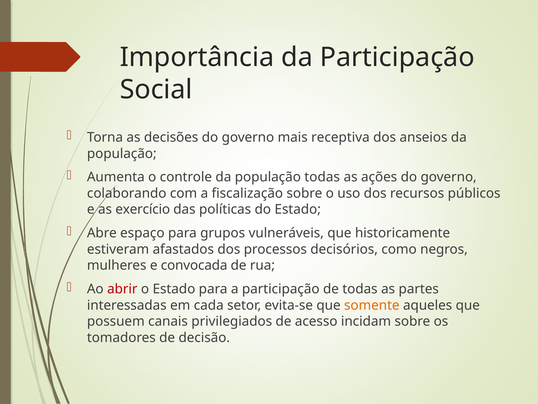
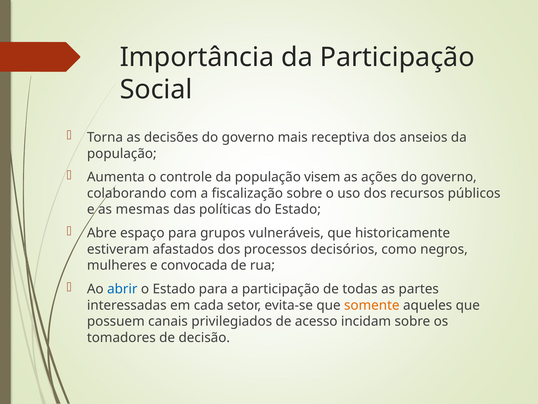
população todas: todas -> visem (322, 177)
exercício: exercício -> mesmas (143, 209)
abrir colour: red -> blue (122, 289)
